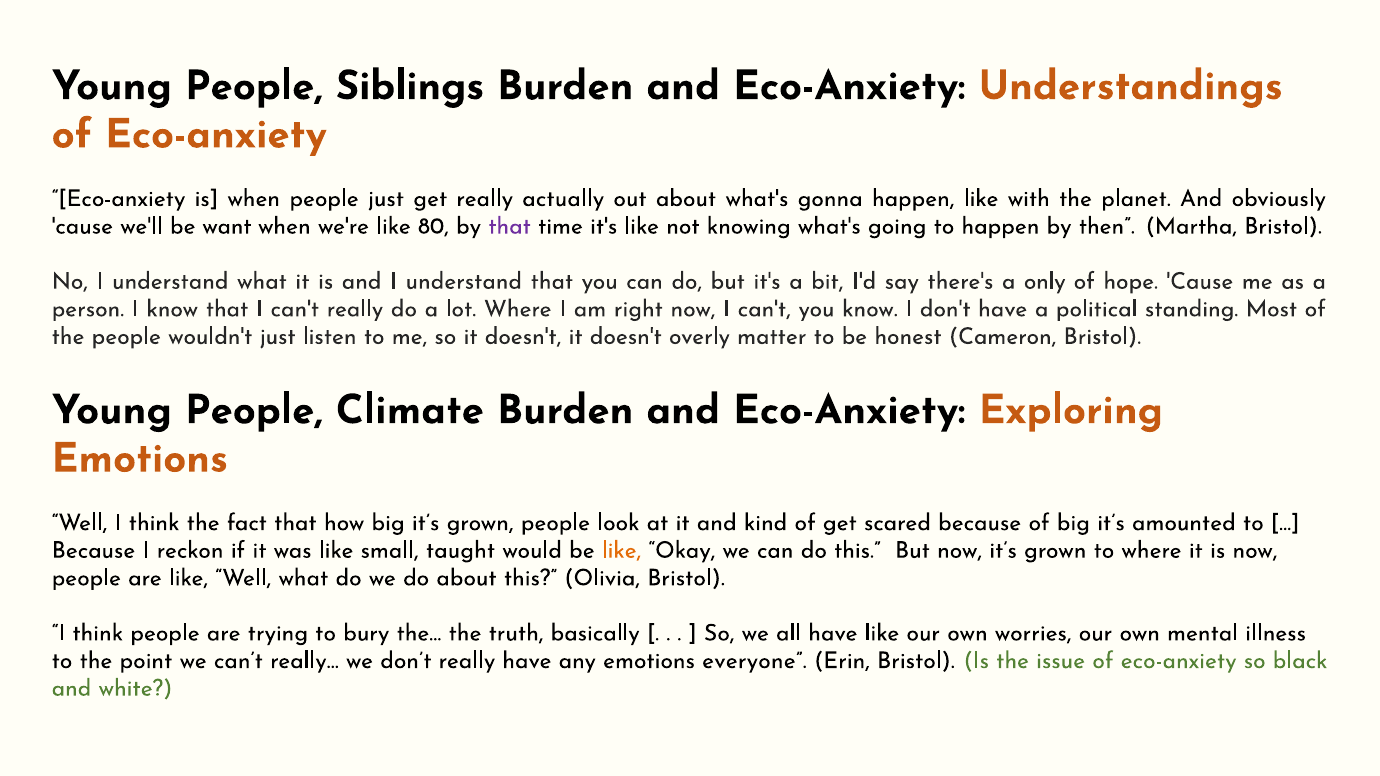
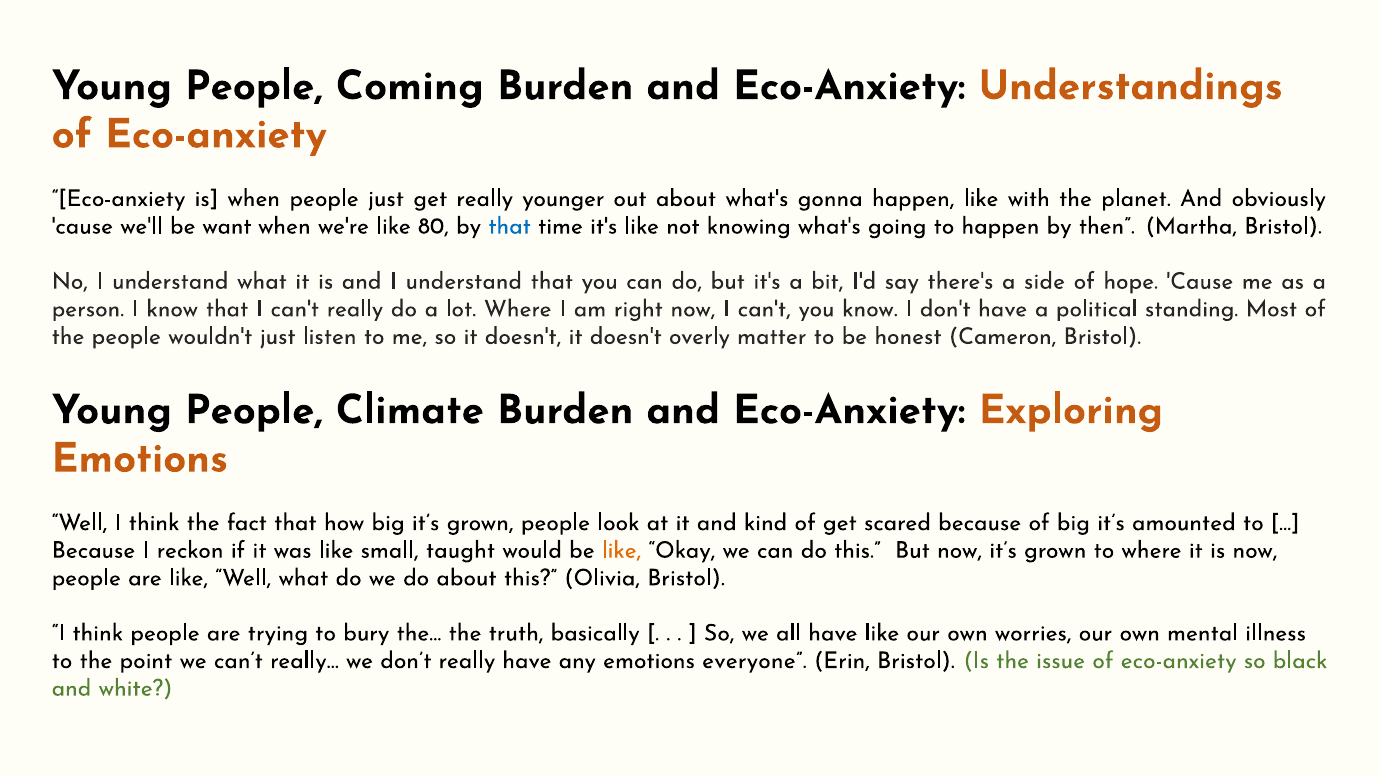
Siblings: Siblings -> Coming (410, 86)
actually: actually -> younger (563, 198)
that colour: purple -> blue (510, 226)
only: only -> side (1045, 281)
